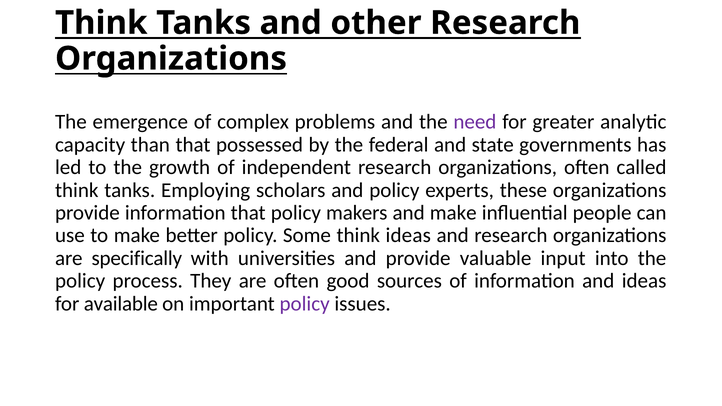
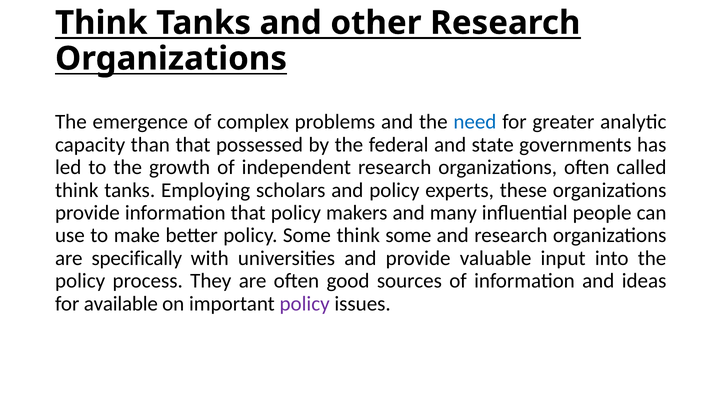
need colour: purple -> blue (475, 122)
and make: make -> many (453, 213)
think ideas: ideas -> some (408, 236)
